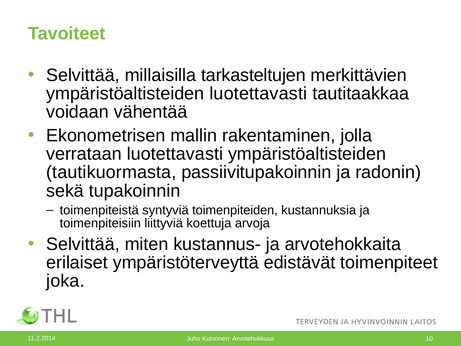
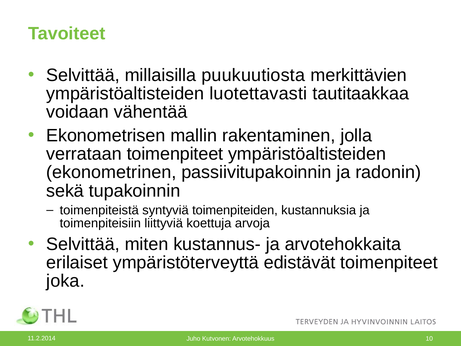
tarkasteltujen: tarkasteltujen -> puukuutiosta (253, 75)
verrataan luotettavasti: luotettavasti -> toimenpiteet (175, 154)
tautikuormasta: tautikuormasta -> ekonometrinen (111, 172)
